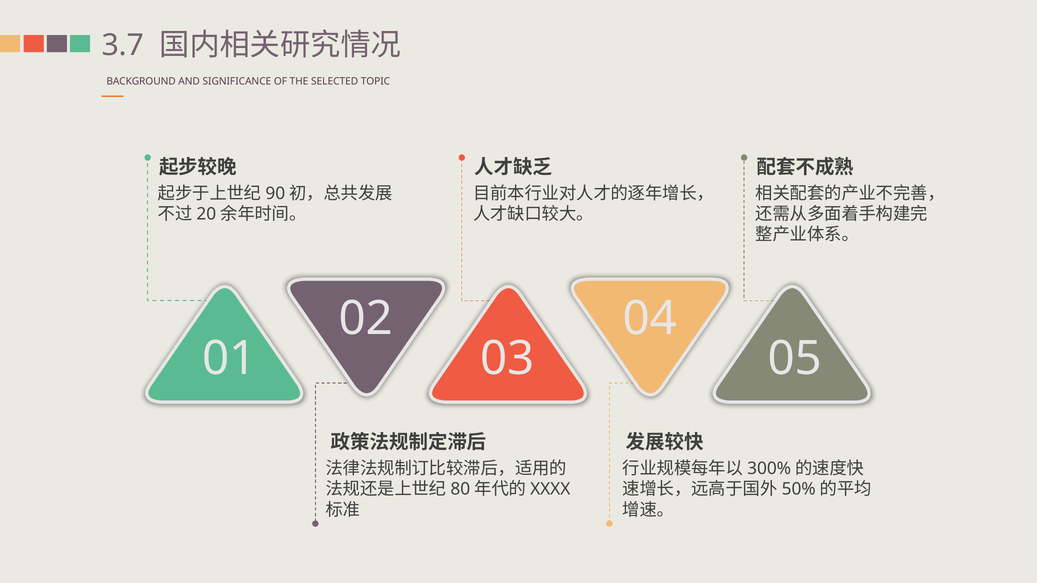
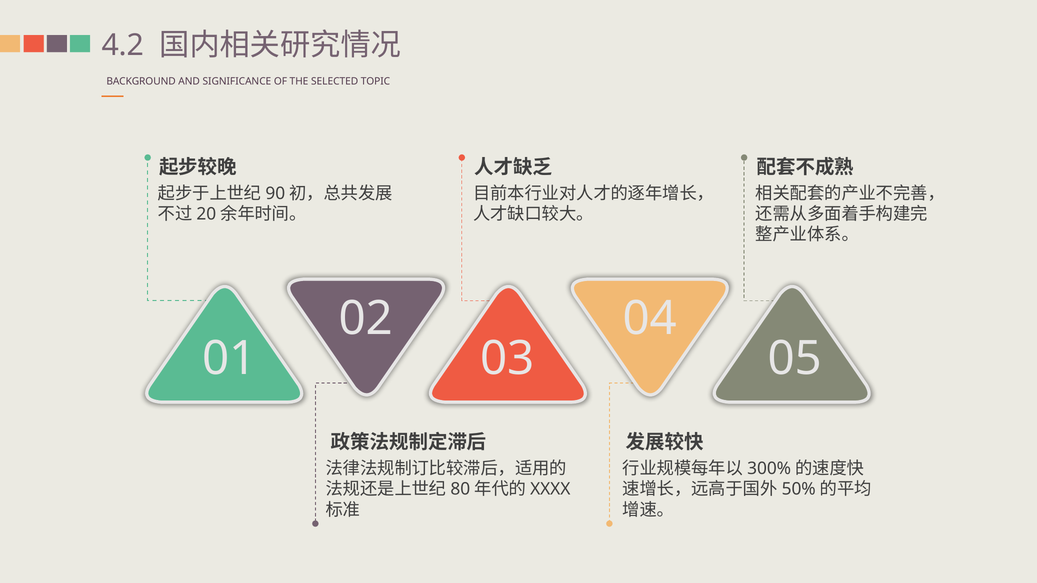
3.7: 3.7 -> 4.2 (123, 45)
